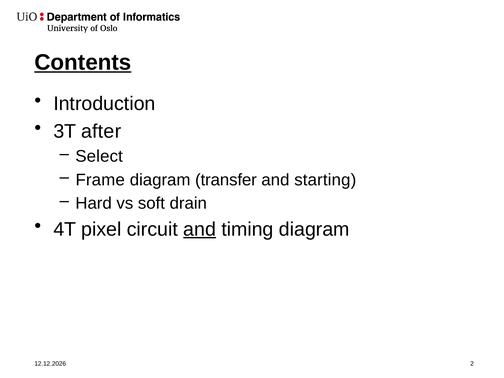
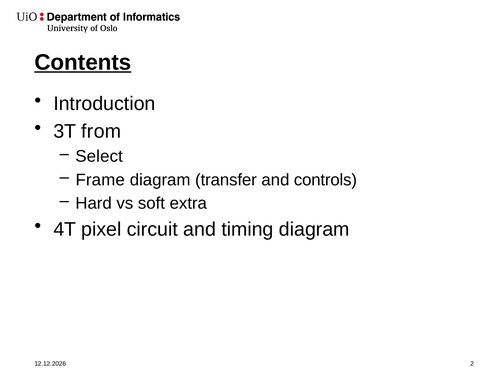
after: after -> from (101, 131)
starting: starting -> controls (325, 180)
drain: drain -> extra (188, 203)
and underline: present -> none (200, 229)
